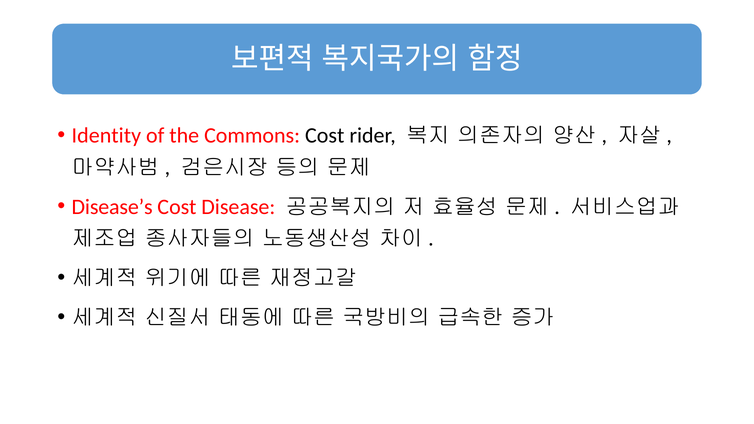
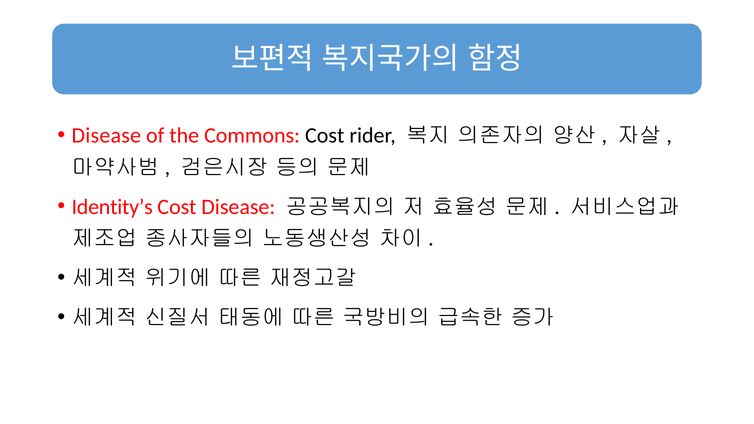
Identity: Identity -> Disease (106, 136)
Disease’s: Disease’s -> Identity’s (112, 207)
